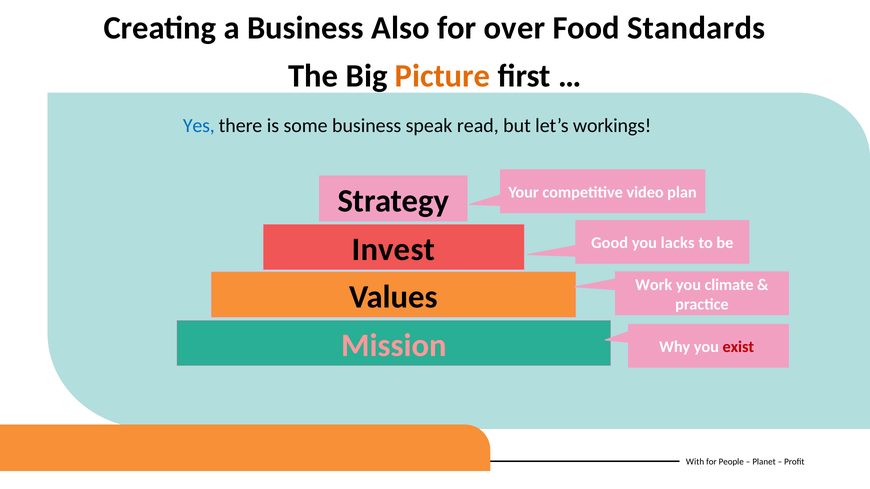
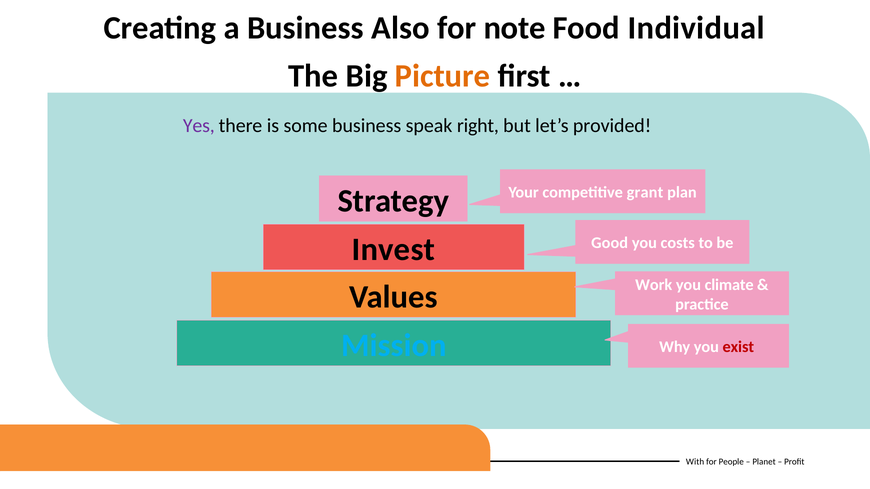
over: over -> note (515, 28)
Standards: Standards -> Individual (696, 28)
Yes colour: blue -> purple (199, 126)
read: read -> right (478, 126)
workings: workings -> provided (612, 126)
video: video -> grant (645, 193)
lacks: lacks -> costs (678, 243)
Mission colour: pink -> light blue (394, 346)
